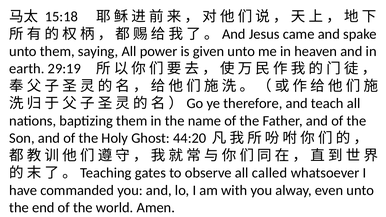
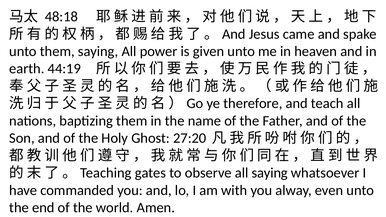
15:18: 15:18 -> 48:18 (61, 17)
29:19: 29:19 -> 44:19 (64, 69)
44:20: 44:20 -> 27:20 (190, 138)
all called: called -> saying (270, 173)
